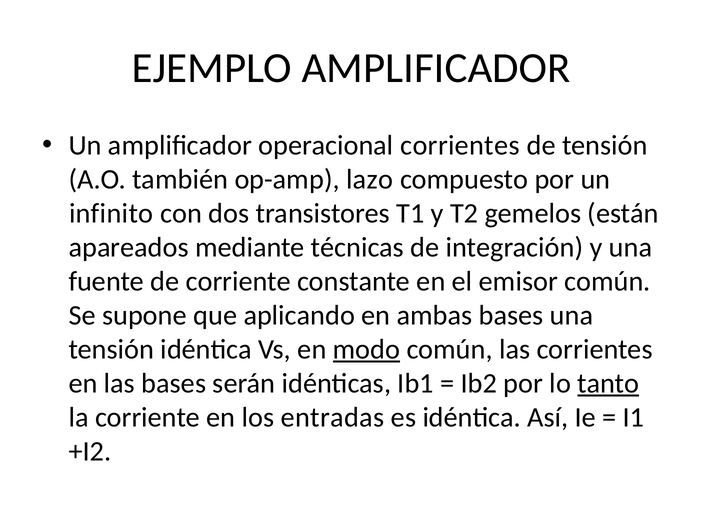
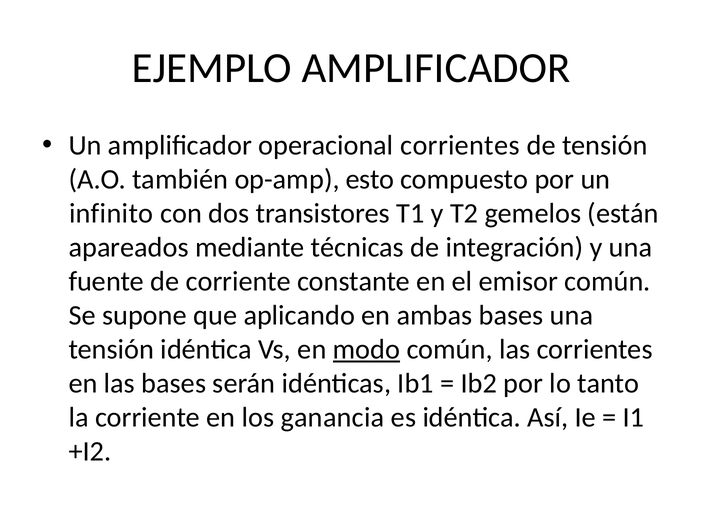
lazo: lazo -> esto (370, 179)
tanto underline: present -> none (608, 383)
entradas: entradas -> ganancia (333, 417)
